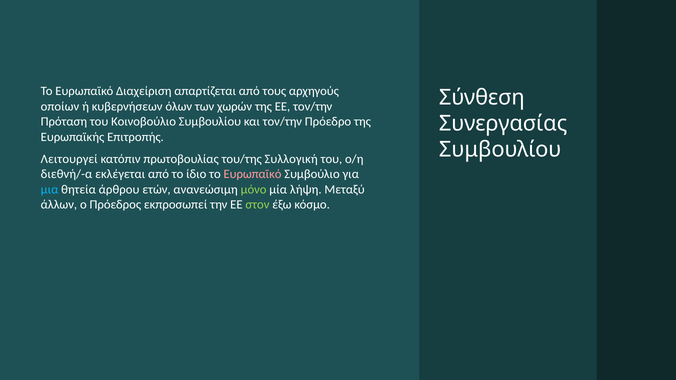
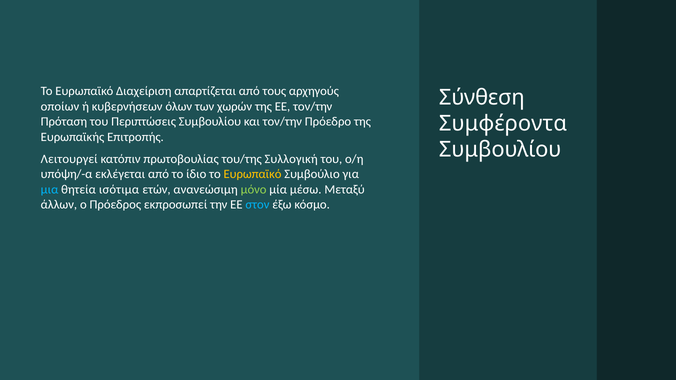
Κοινοβούλιο: Κοινοβούλιο -> Περιπτώσεις (144, 122)
Συνεργασίας: Συνεργασίας -> Συμφέροντα (503, 124)
διεθνή/-α: διεθνή/-α -> υπόψη/-α (67, 174)
Ευρωπαϊκό colour: pink -> yellow (253, 174)
άρθρου: άρθρου -> ισότιμα (119, 190)
λήψη: λήψη -> μέσω (306, 190)
στον colour: light green -> light blue (257, 205)
